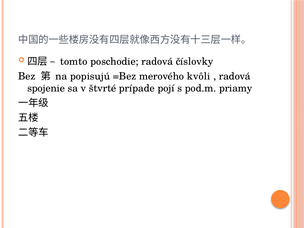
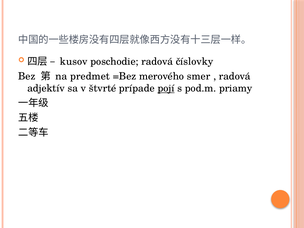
tomto: tomto -> kusov (74, 61)
popisujú: popisujú -> predmet (90, 76)
kvôli: kvôli -> smer (199, 76)
spojenie: spojenie -> adjektív (46, 88)
pojí underline: none -> present (166, 88)
